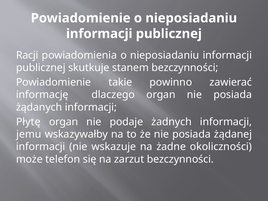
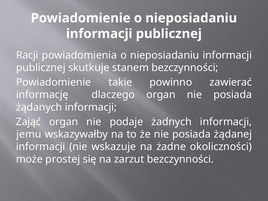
Płytę: Płytę -> Zająć (28, 122)
telefon: telefon -> prostej (63, 159)
